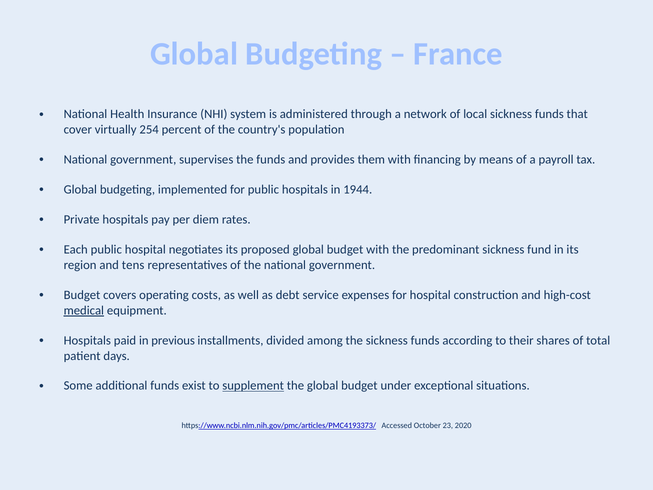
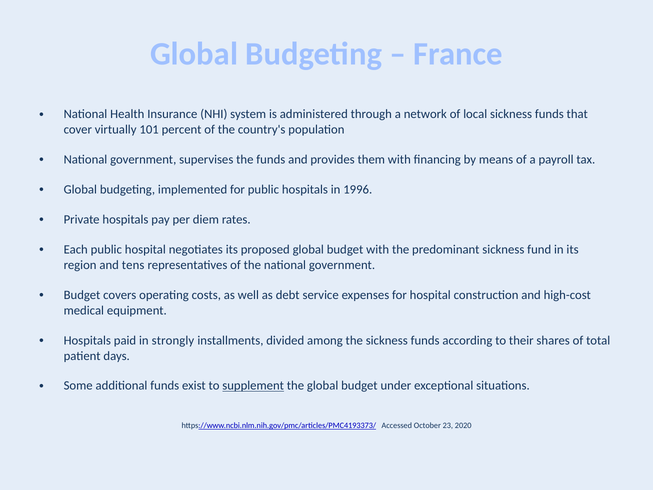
254: 254 -> 101 (149, 130)
1944: 1944 -> 1996 (358, 189)
medical underline: present -> none (84, 310)
previous: previous -> strongly (173, 340)
